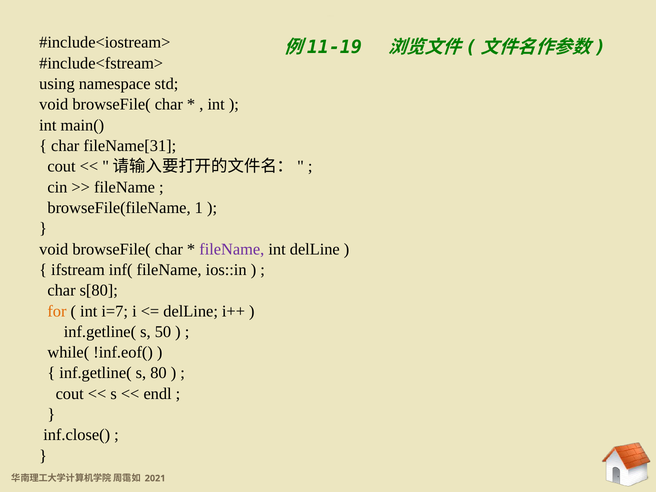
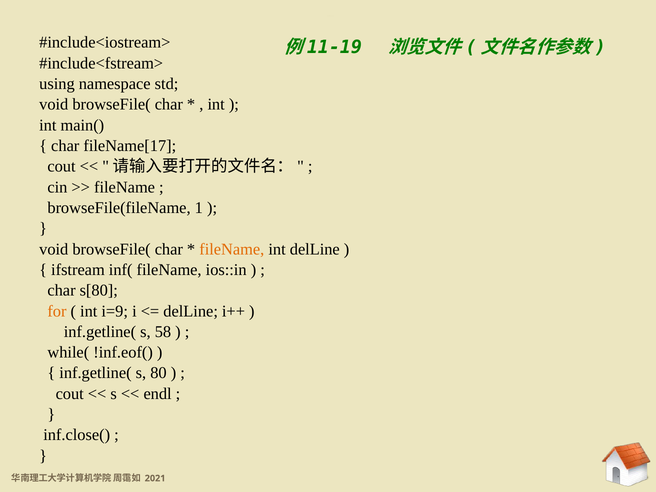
fileName[31: fileName[31 -> fileName[17 (130, 146)
fileName colour: purple -> orange (232, 249)
i=7: i=7 -> i=9 (115, 311)
50: 50 -> 58 (163, 332)
